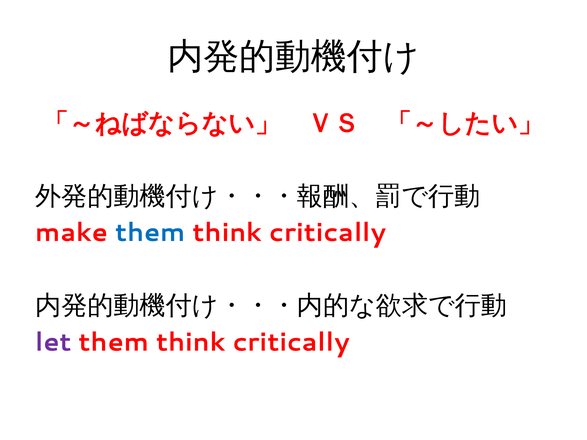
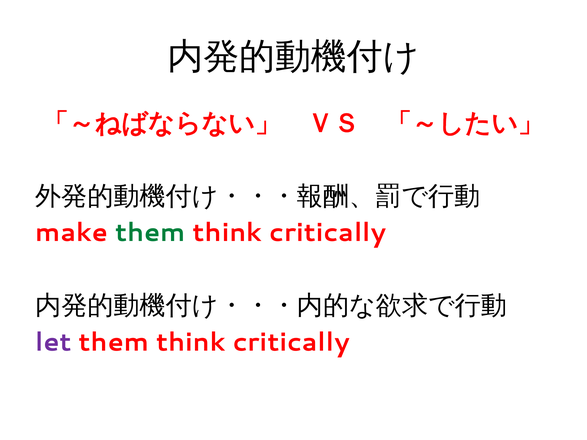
them colour: blue -> green (150, 233)
